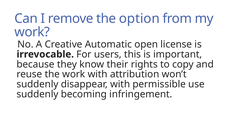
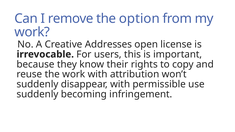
Automatic: Automatic -> Addresses (108, 44)
